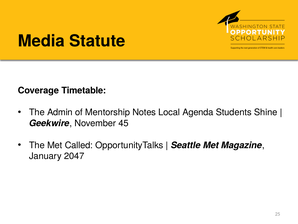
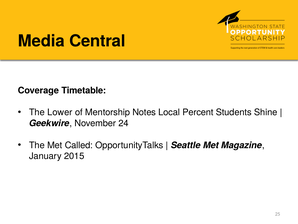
Statute: Statute -> Central (97, 41)
Admin: Admin -> Lower (60, 112)
Agenda: Agenda -> Percent (198, 112)
45: 45 -> 24 (124, 123)
2047: 2047 -> 2015 (74, 156)
